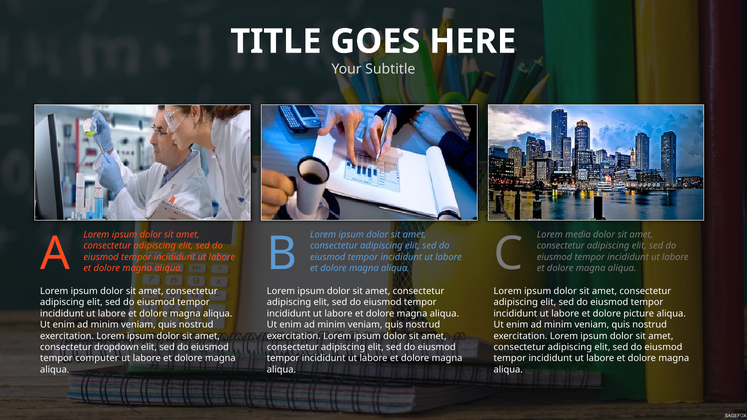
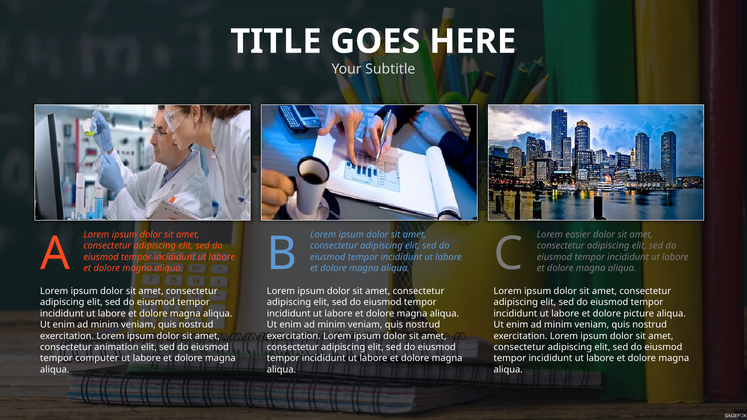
media: media -> easier (578, 235)
dropdown: dropdown -> animation (116, 347)
